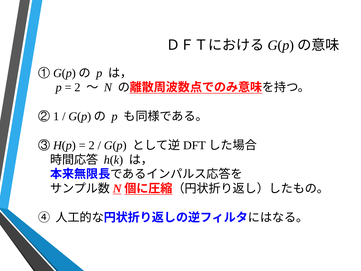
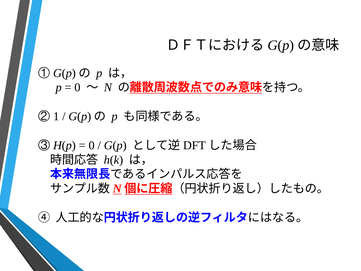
2: 2 -> 0 (77, 87)
2: 2 -> 0 (92, 145)
